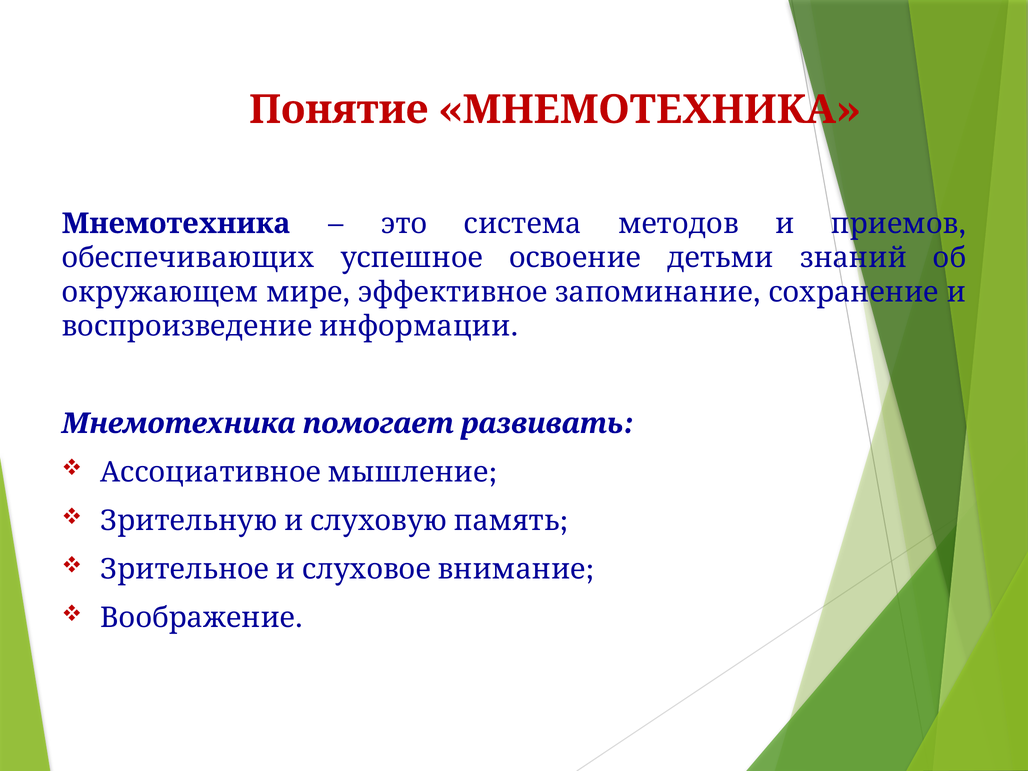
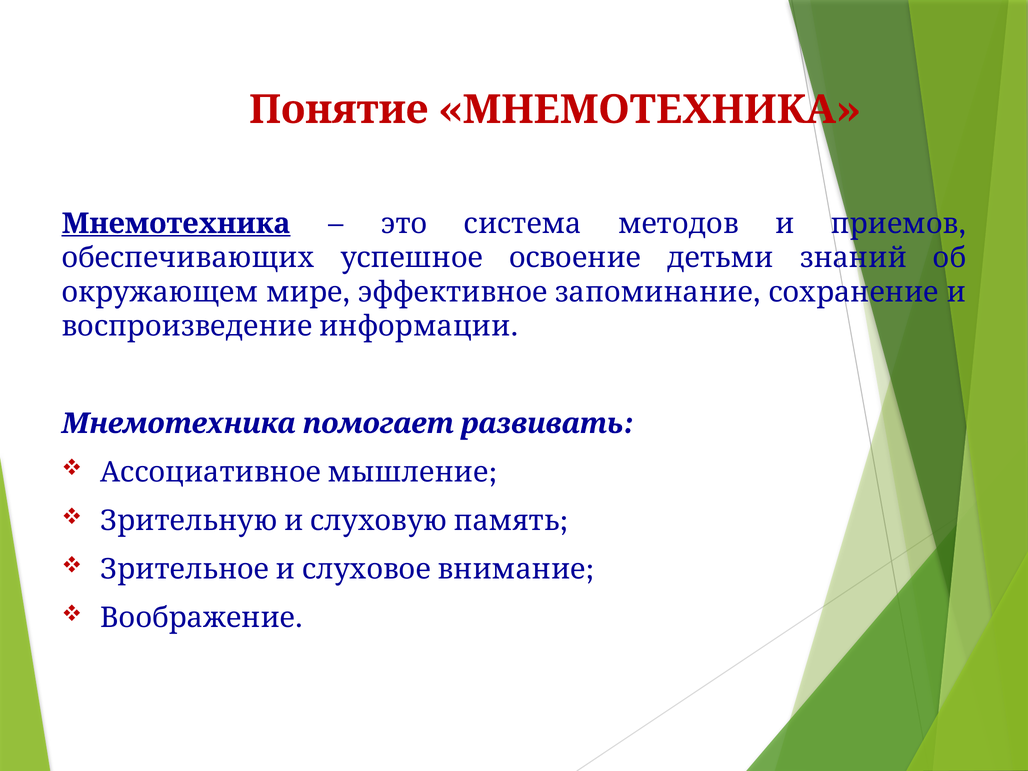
Мнемотехника underline: none -> present (176, 224)
